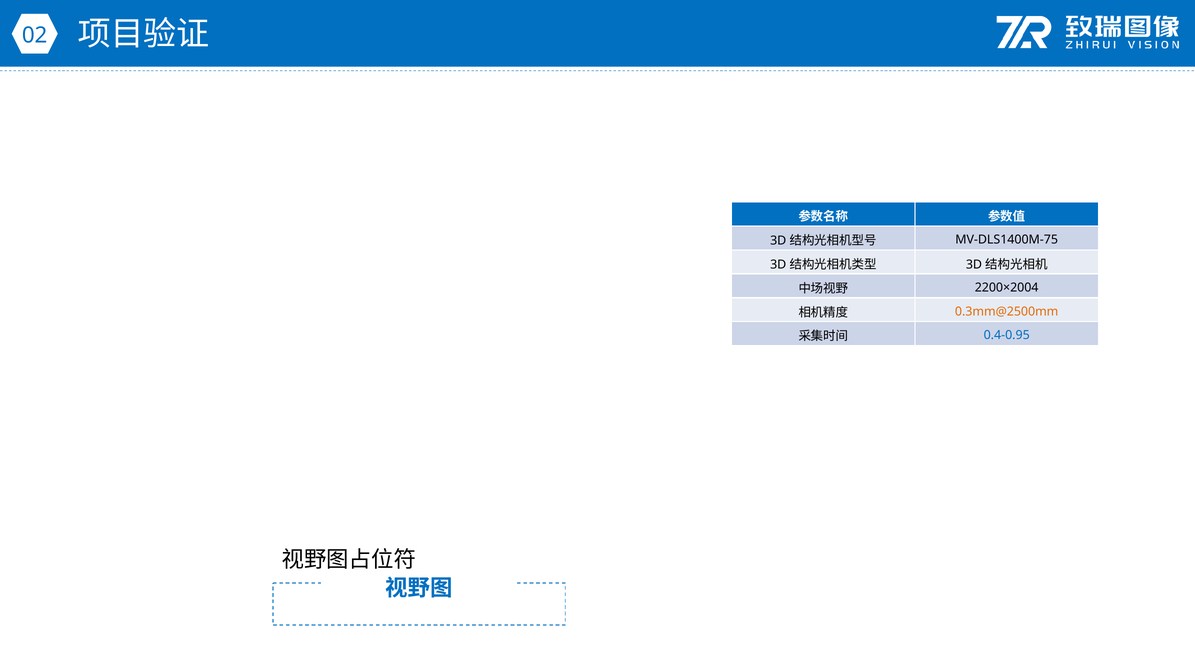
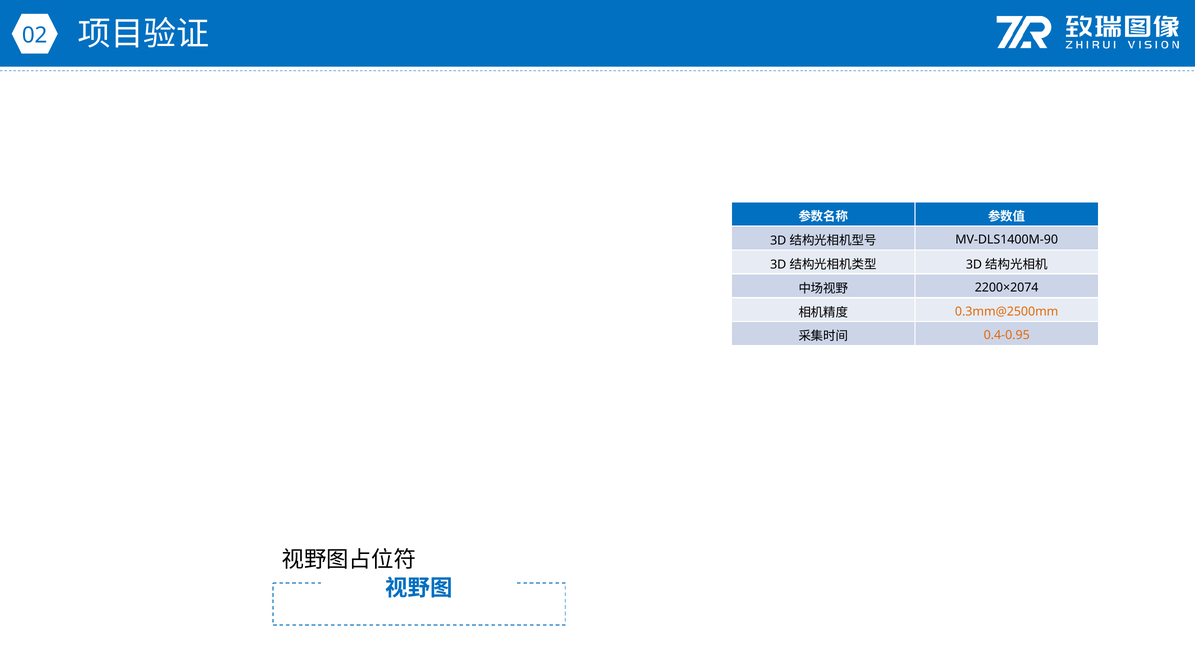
MV-DLS1400M-75: MV-DLS1400M-75 -> MV-DLS1400M-90 (1007, 240)
2200×2004: 2200×2004 -> 2200×2074 (1007, 288)
0.4-0.95 colour: blue -> orange (1007, 335)
